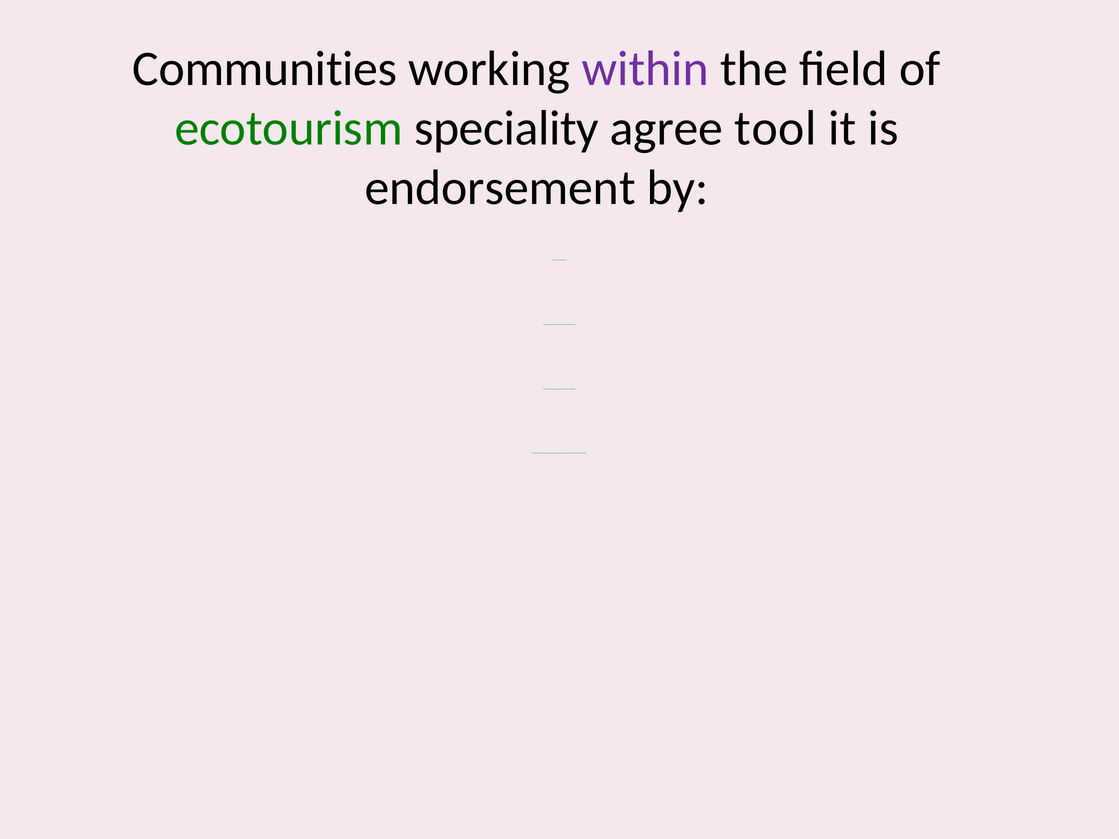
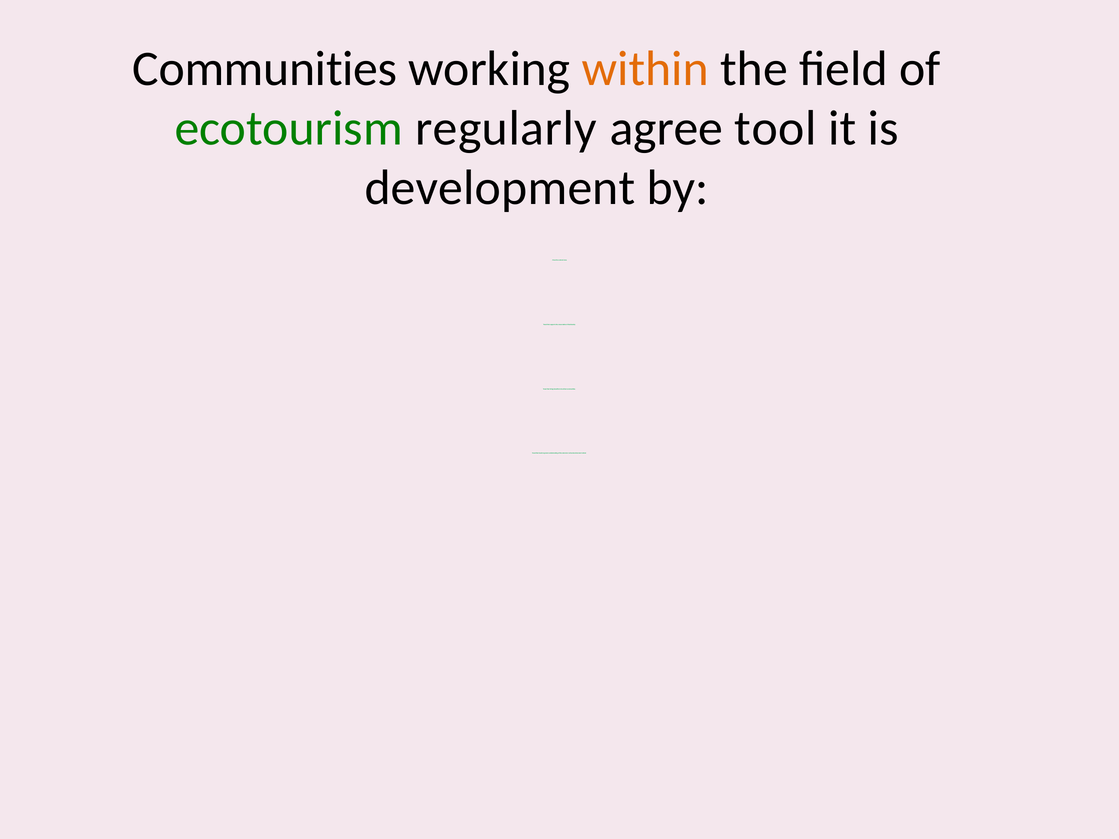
within colour: purple -> orange (645, 69)
speciality: speciality -> regularly (506, 128)
endorsement: endorsement -> development (500, 188)
